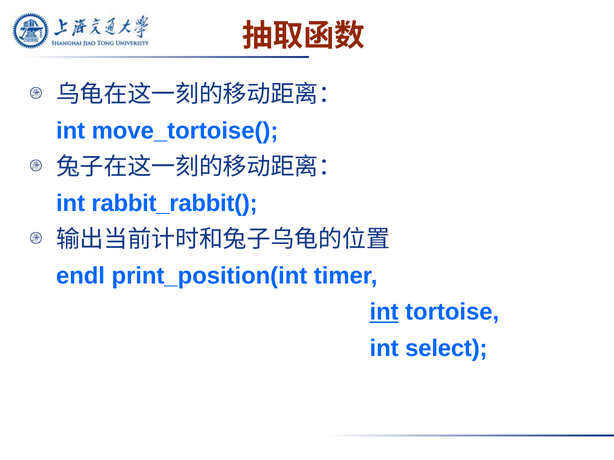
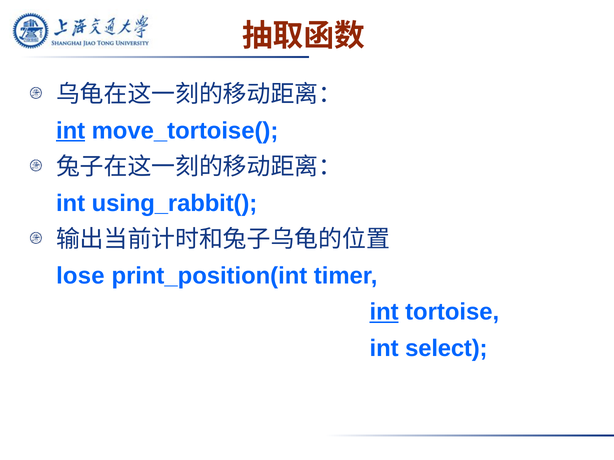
int underline: none -> present (71, 131)
rabbit_rabbit(: rabbit_rabbit( -> using_rabbit( (174, 203)
endl: endl -> lose (80, 276)
